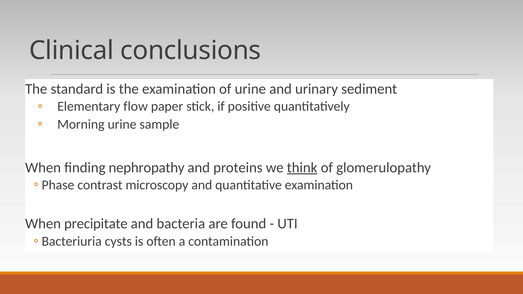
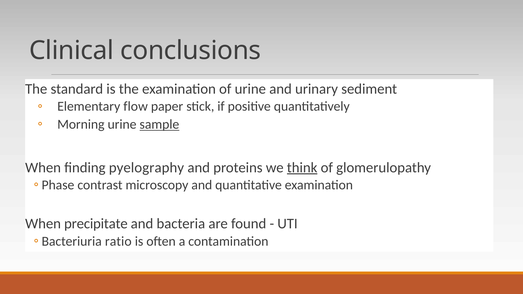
sample underline: none -> present (159, 124)
nephropathy: nephropathy -> pyelography (146, 168)
cysts: cysts -> ratio (118, 241)
